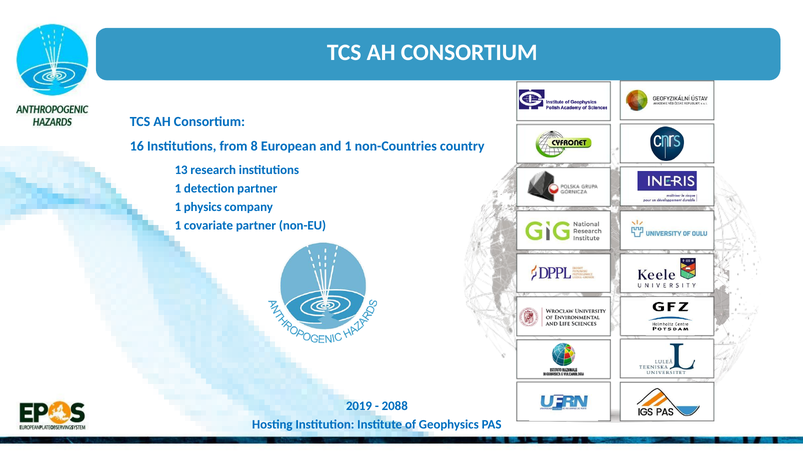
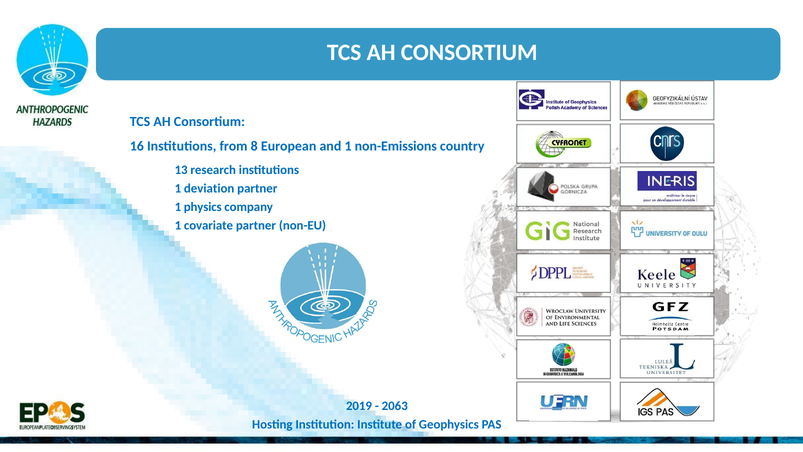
non-Countries: non-Countries -> non-Emissions (396, 146)
detection: detection -> deviation (209, 188)
2088: 2088 -> 2063 (395, 406)
